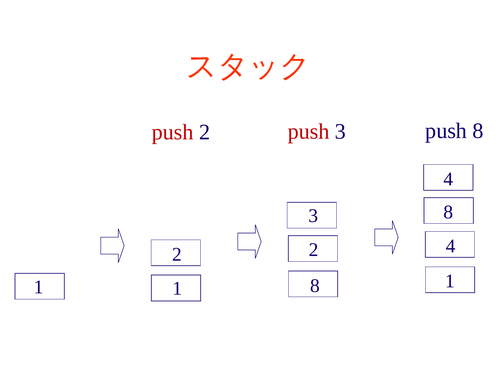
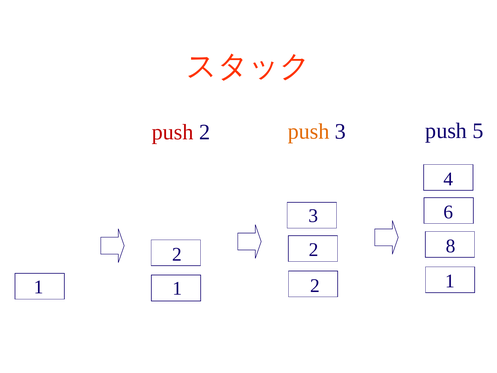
push colour: red -> orange (309, 131)
push 8: 8 -> 5 (478, 131)
3 8: 8 -> 6 (448, 212)
2 4: 4 -> 8 (451, 246)
1 1 8: 8 -> 2 (315, 285)
